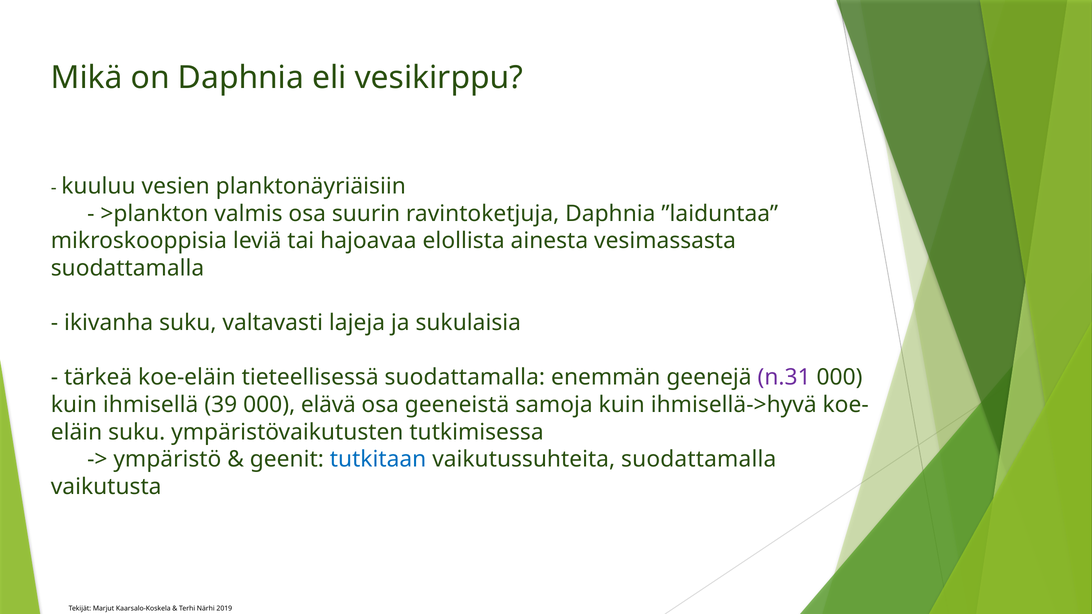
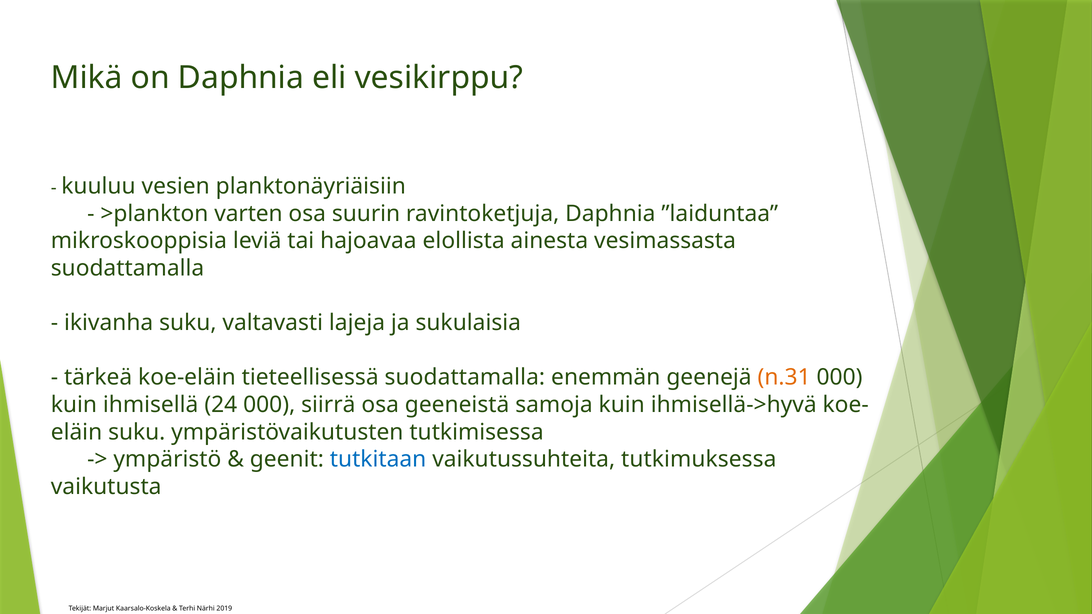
valmis: valmis -> varten (249, 214)
n.31 colour: purple -> orange (784, 378)
39: 39 -> 24 (221, 405)
elävä: elävä -> siirrä (328, 405)
vaikutussuhteita suodattamalla: suodattamalla -> tutkimuksessa (699, 460)
